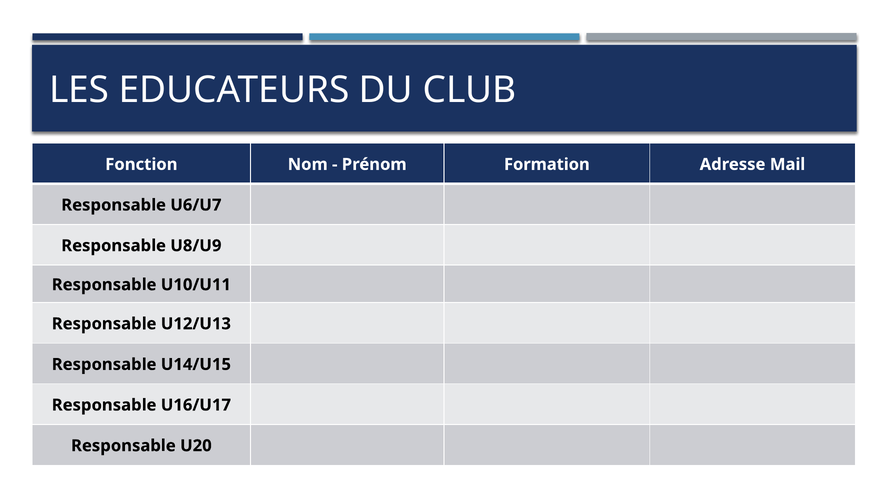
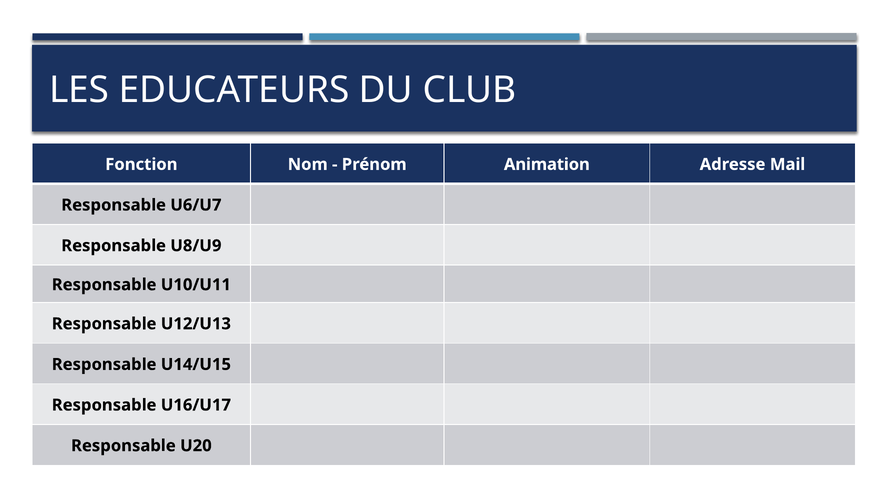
Formation: Formation -> Animation (547, 164)
